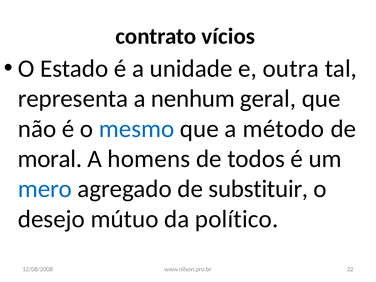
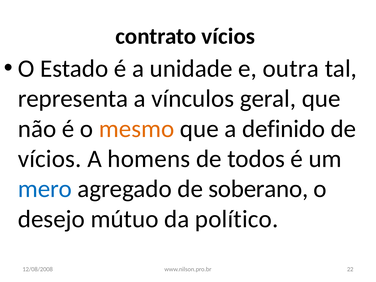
nenhum: nenhum -> vínculos (193, 99)
mesmo colour: blue -> orange (137, 129)
método: método -> definido (284, 129)
moral: moral -> vícios (50, 159)
substituir: substituir -> soberano (258, 189)
